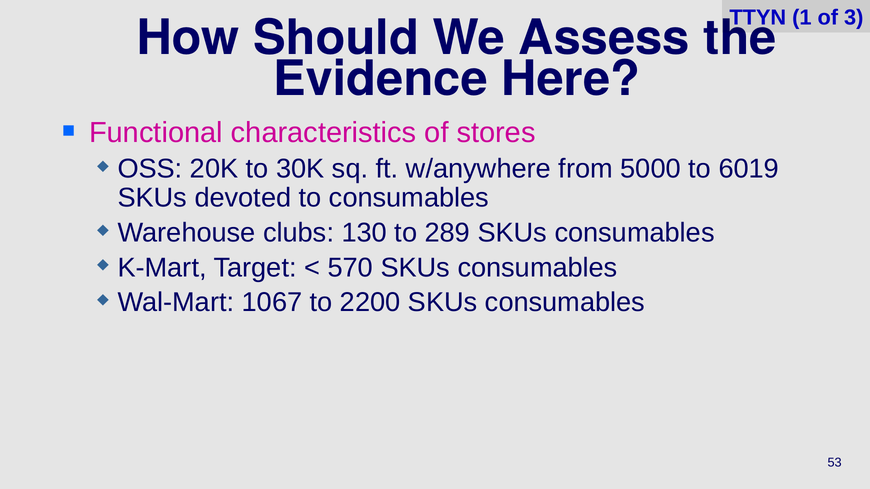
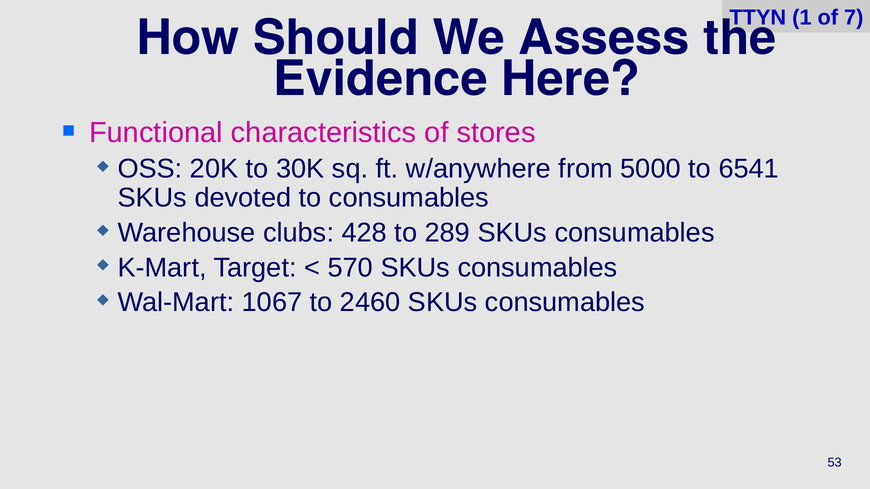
3: 3 -> 7 (854, 18)
6019: 6019 -> 6541 (749, 169)
130: 130 -> 428 (364, 233)
2200: 2200 -> 2460 (370, 303)
